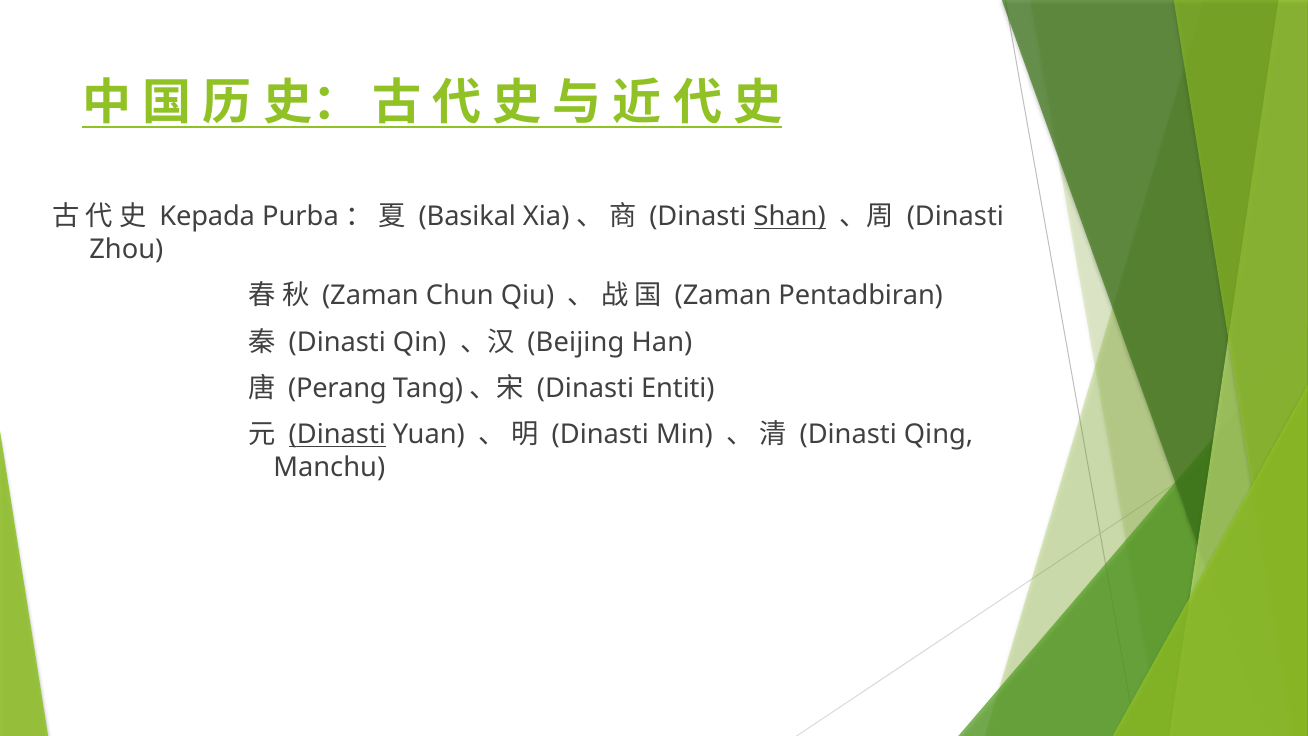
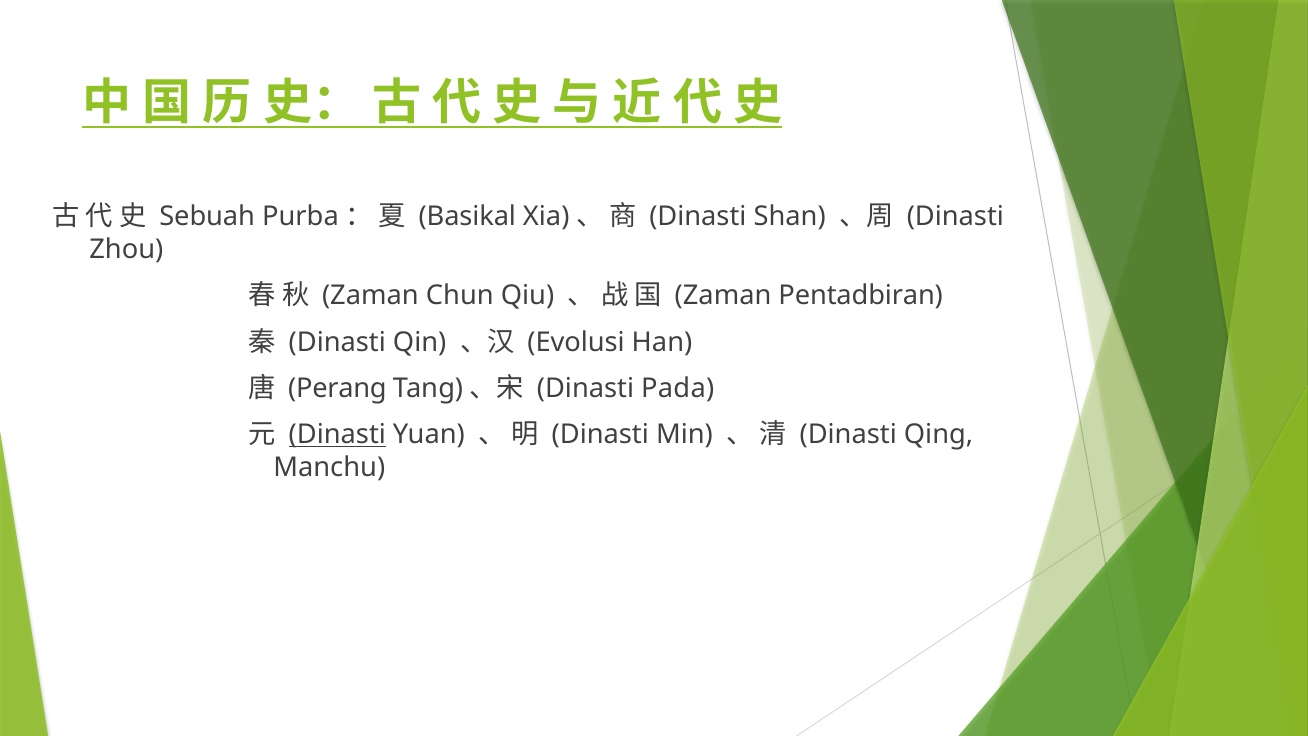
Kepada: Kepada -> Sebuah (207, 217)
Shan underline: present -> none (790, 217)
Beijing: Beijing -> Evolusi (576, 342)
Entiti: Entiti -> Pada (678, 388)
